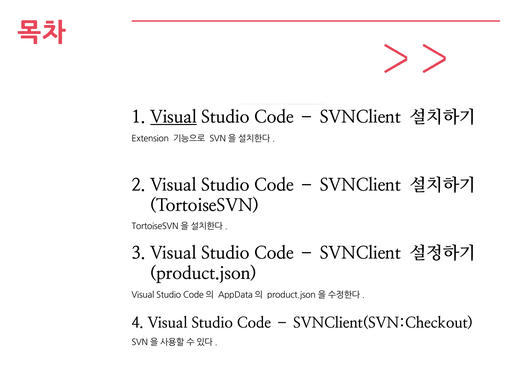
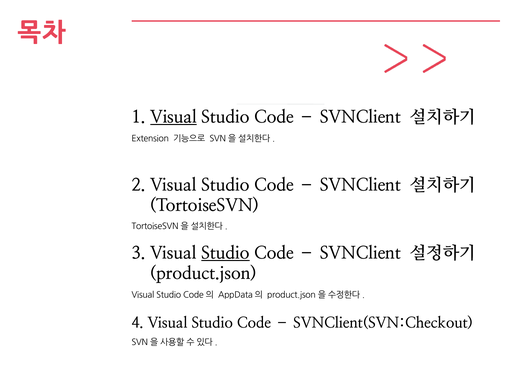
Studio underline: none -> present (225, 253)
